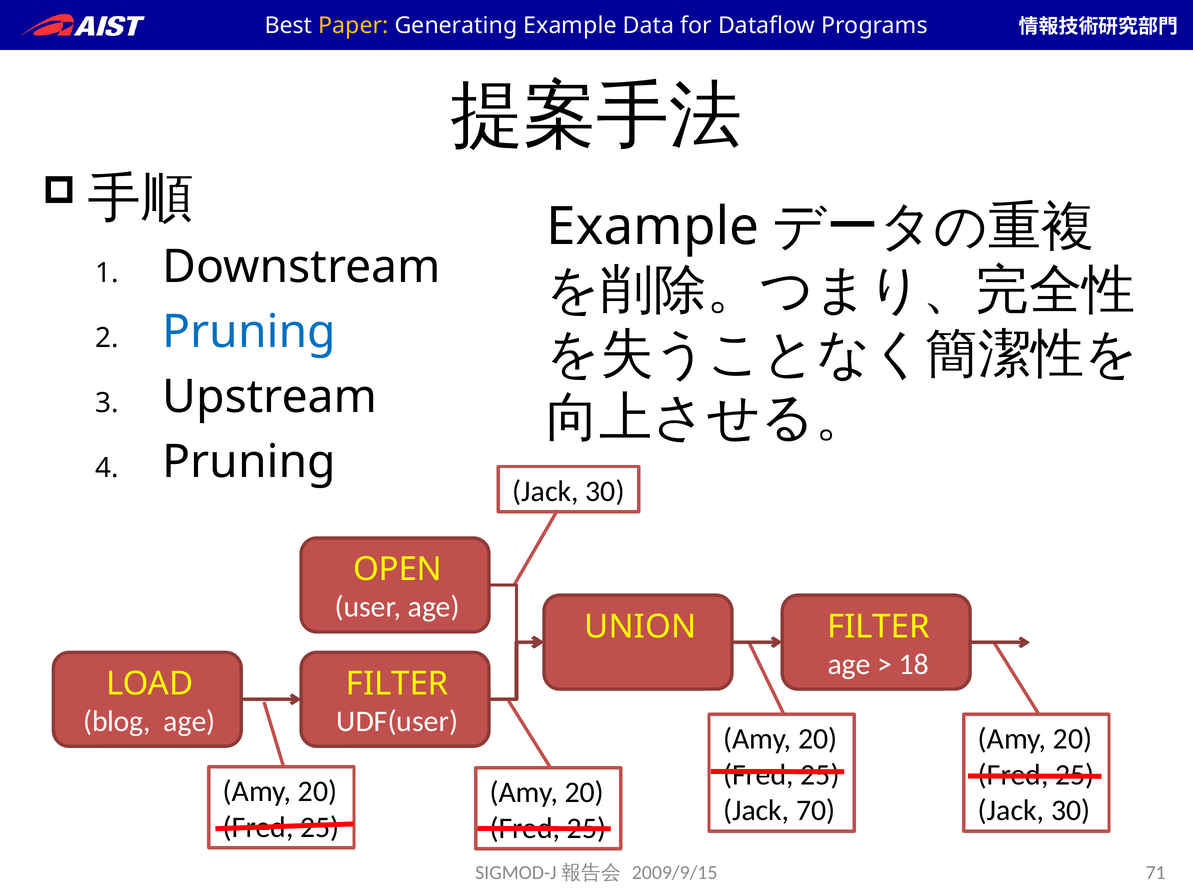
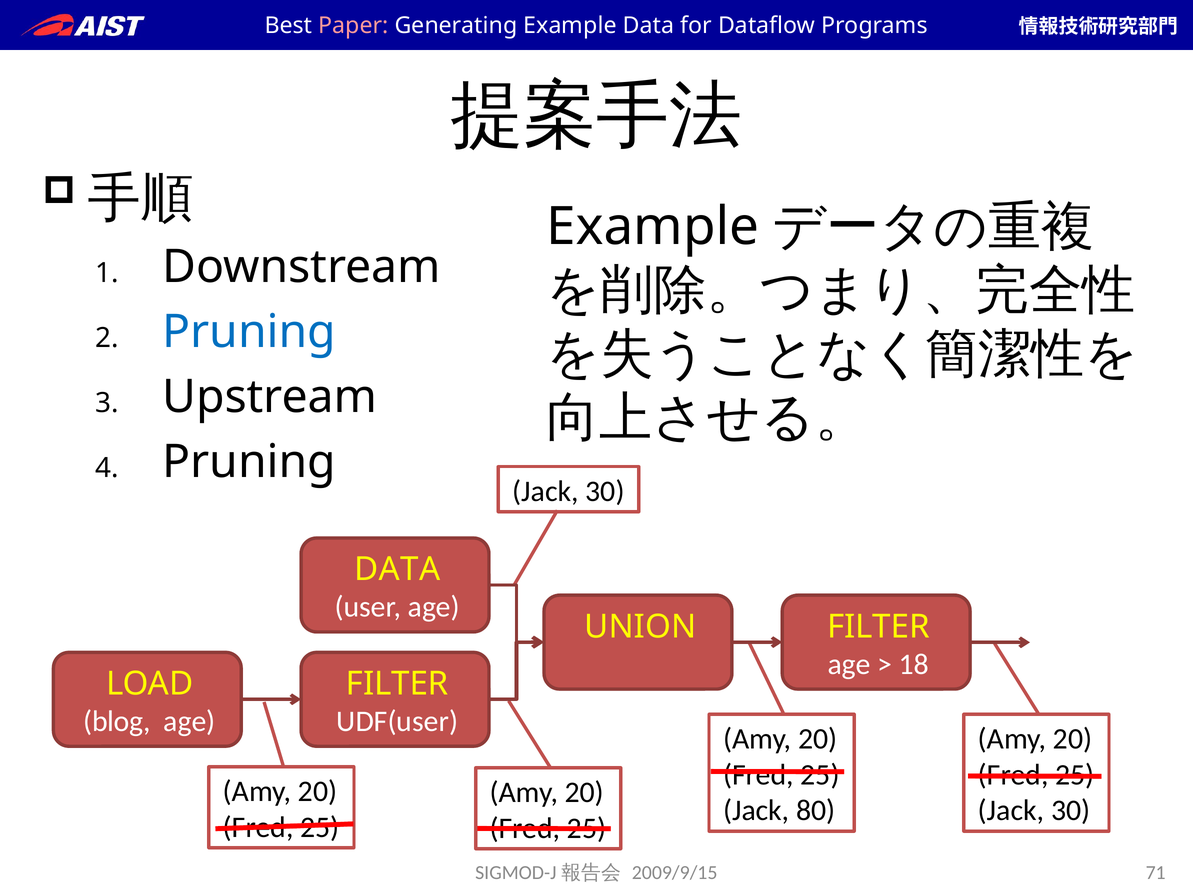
Paper colour: yellow -> pink (353, 26)
OPEN: OPEN -> DATA (397, 569)
70: 70 -> 80 (816, 810)
